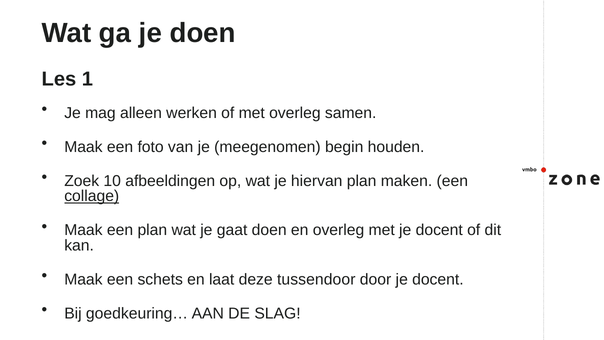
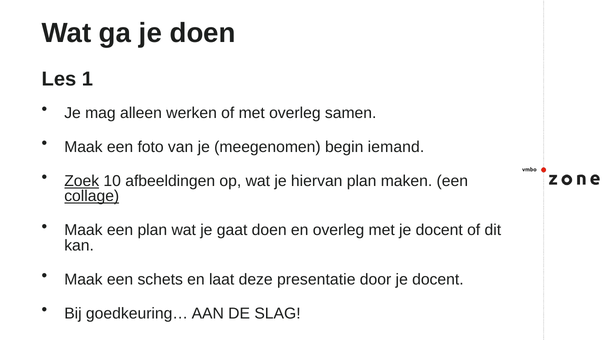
houden: houden -> iemand (396, 147)
Zoek underline: none -> present (82, 181)
tussendoor: tussendoor -> presentatie (316, 279)
